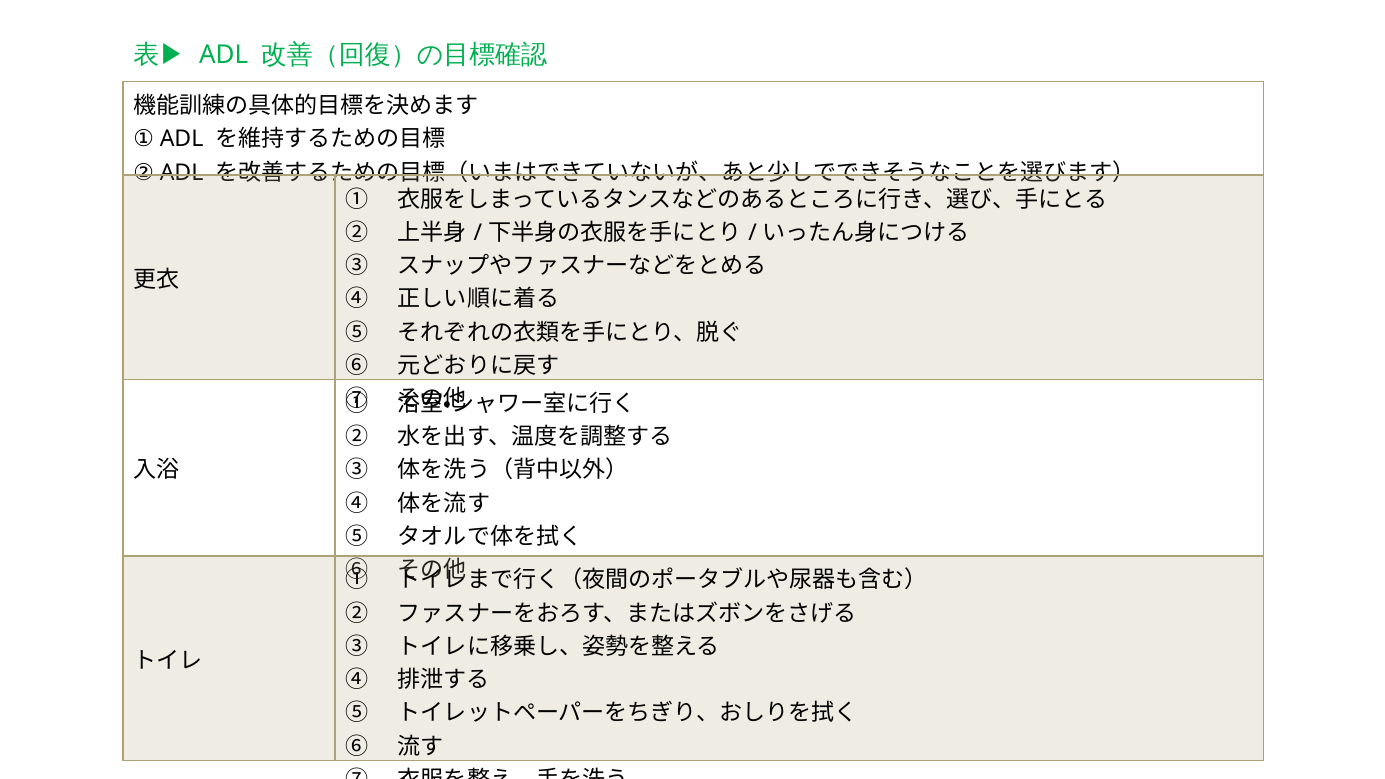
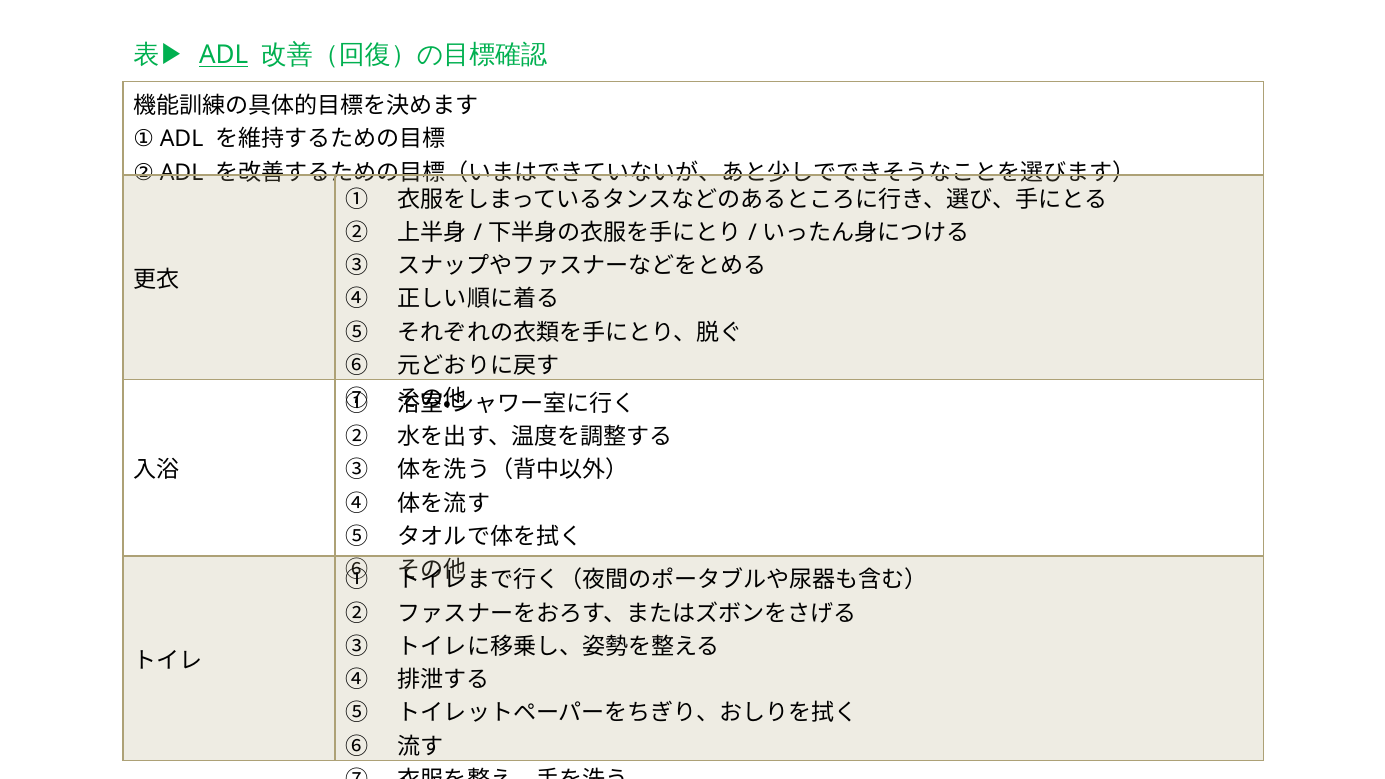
ADL underline: none -> present (224, 55)
